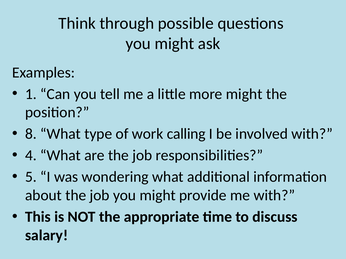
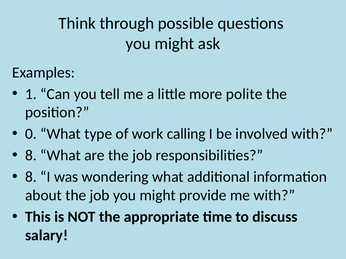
more might: might -> polite (244, 94)
8: 8 -> 0 (31, 134)
4: 4 -> 8 (31, 156)
5: 5 -> 8 (31, 177)
